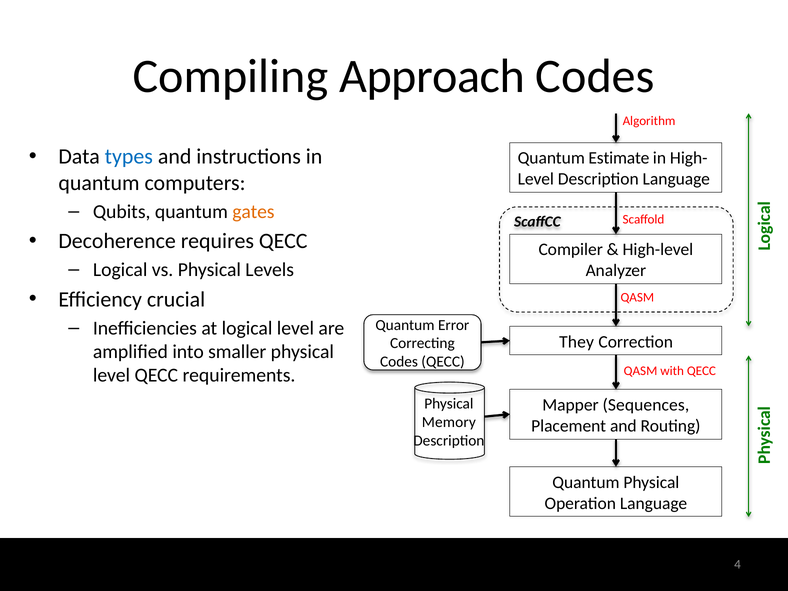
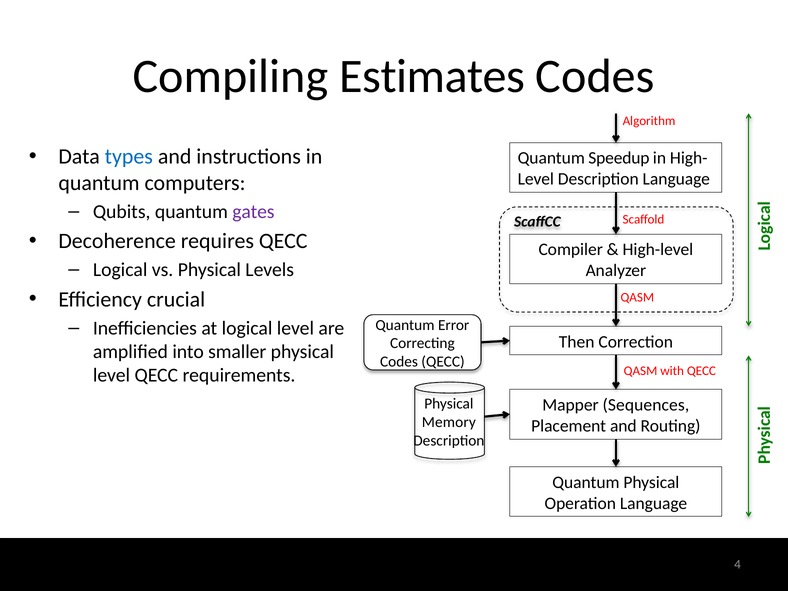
Approach: Approach -> Estimates (432, 76)
Estimate: Estimate -> Speedup (619, 158)
gates colour: orange -> purple (253, 212)
They: They -> Then (577, 342)
